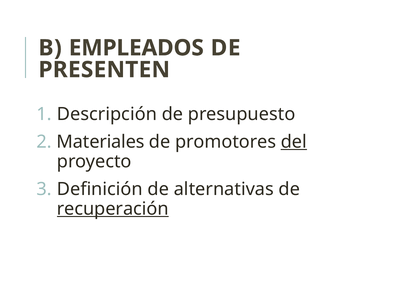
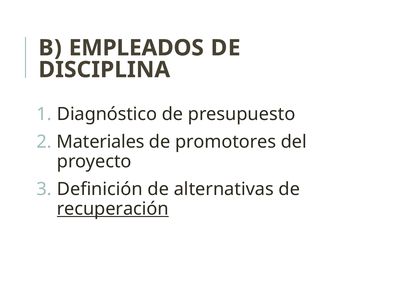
PRESENTEN: PRESENTEN -> DISCIPLINA (104, 70)
Descripción: Descripción -> Diagnóstico (107, 114)
del underline: present -> none (294, 142)
